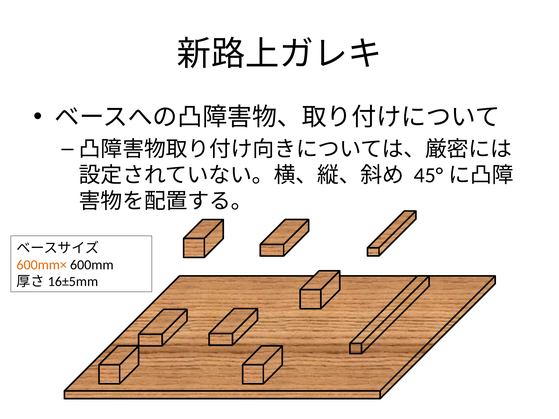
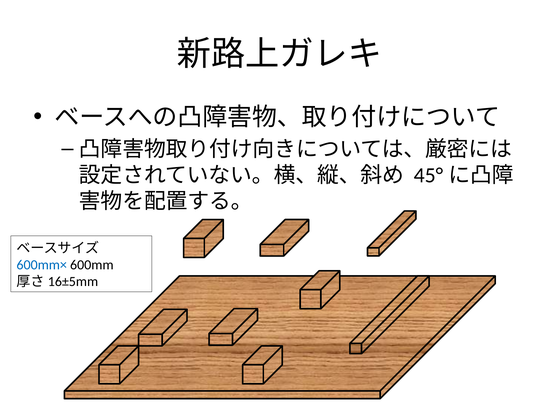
600mm× colour: orange -> blue (42, 265)
